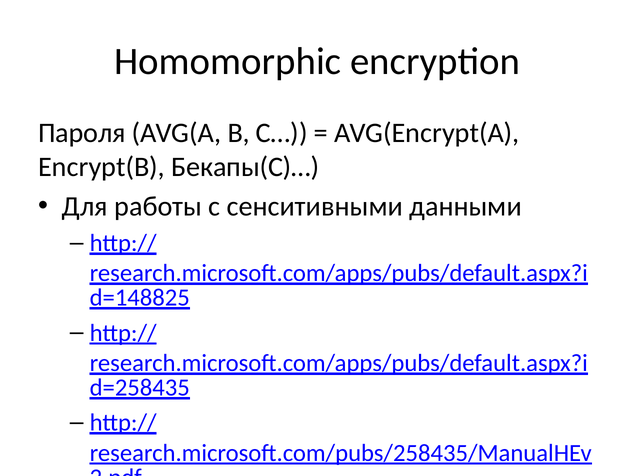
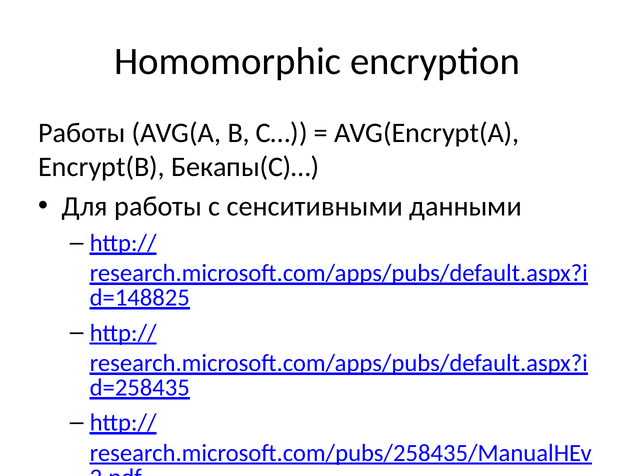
Пароля: Пароля -> Работы (82, 133)
